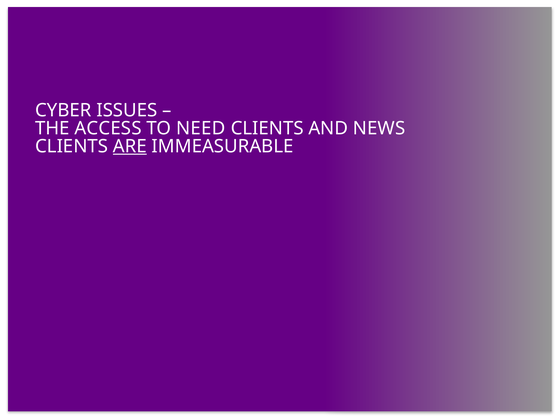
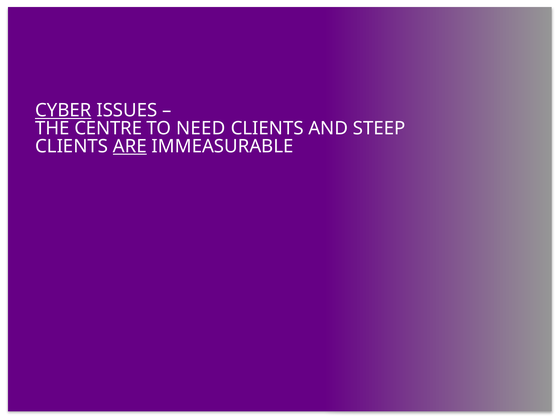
CYBER underline: none -> present (63, 111)
ACCESS: ACCESS -> CENTRE (108, 128)
NEWS: NEWS -> STEEP (379, 128)
